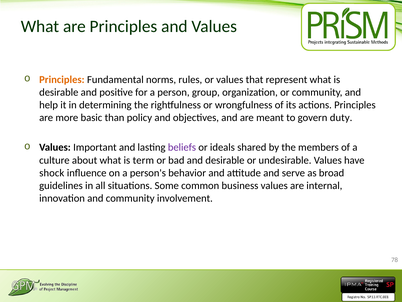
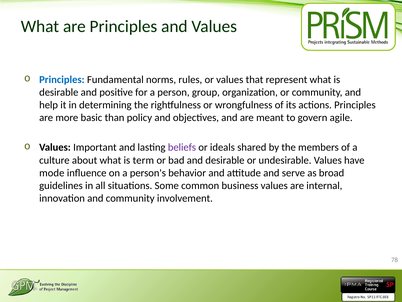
Principles colour: orange -> blue (62, 79)
duty: duty -> agile (341, 118)
shock: shock -> mode (52, 173)
